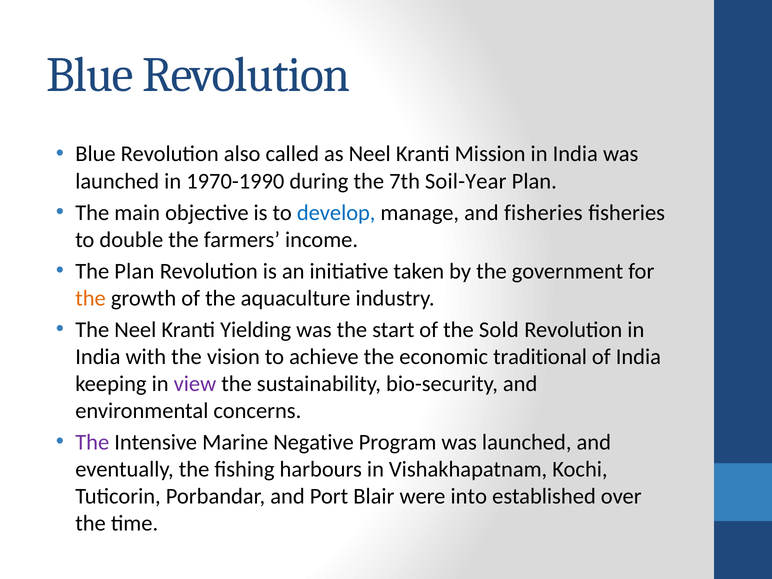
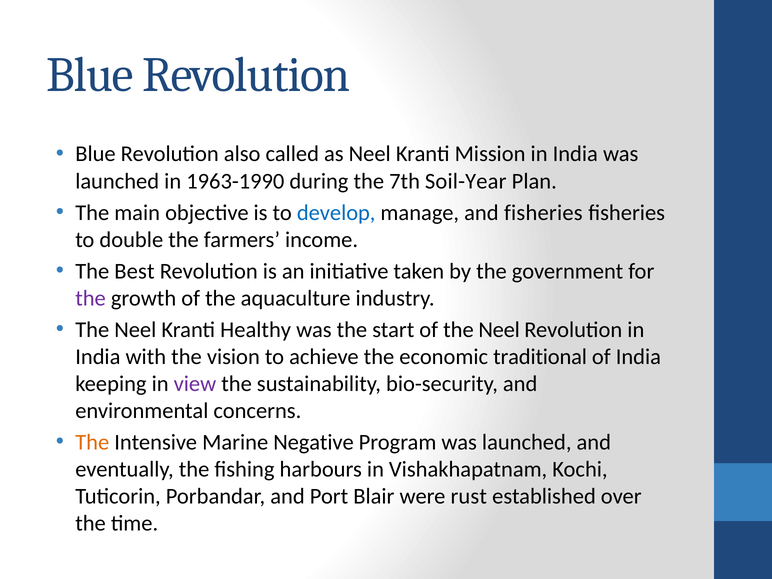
1970-1990: 1970-1990 -> 1963-1990 (235, 181)
The Plan: Plan -> Best (134, 271)
the colour: orange -> purple (91, 298)
Yielding: Yielding -> Healthy (256, 330)
of the Sold: Sold -> Neel (499, 330)
The colour: purple -> orange (92, 442)
into: into -> rust (469, 496)
